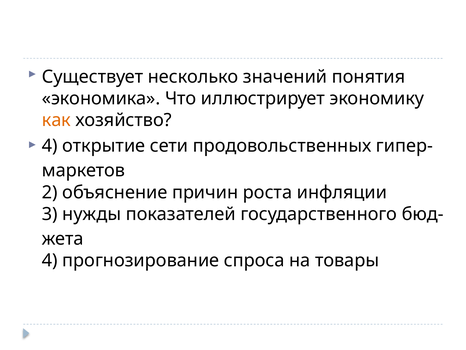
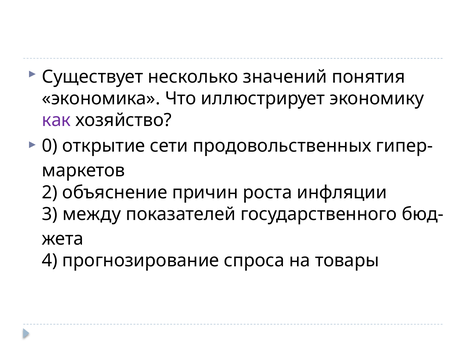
как colour: orange -> purple (56, 120)
4: 4 -> 0 (50, 146)
нужды: нужды -> между (92, 214)
